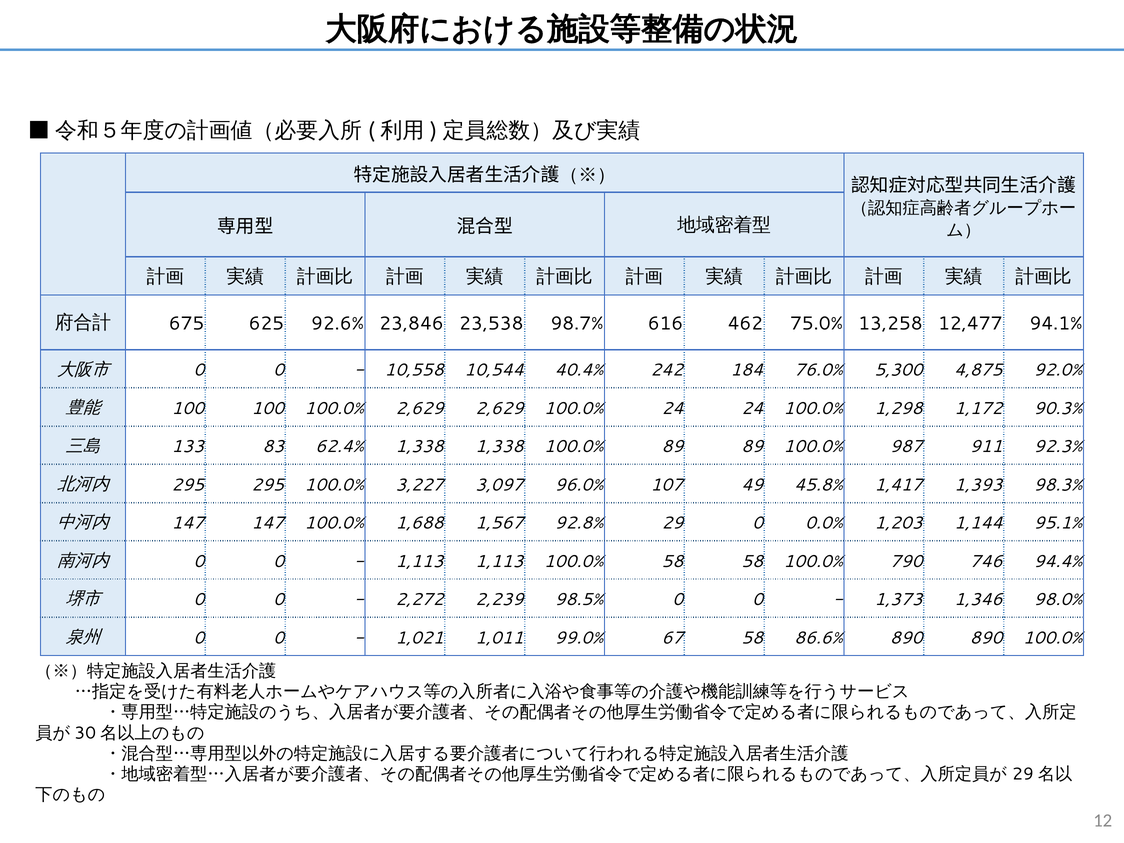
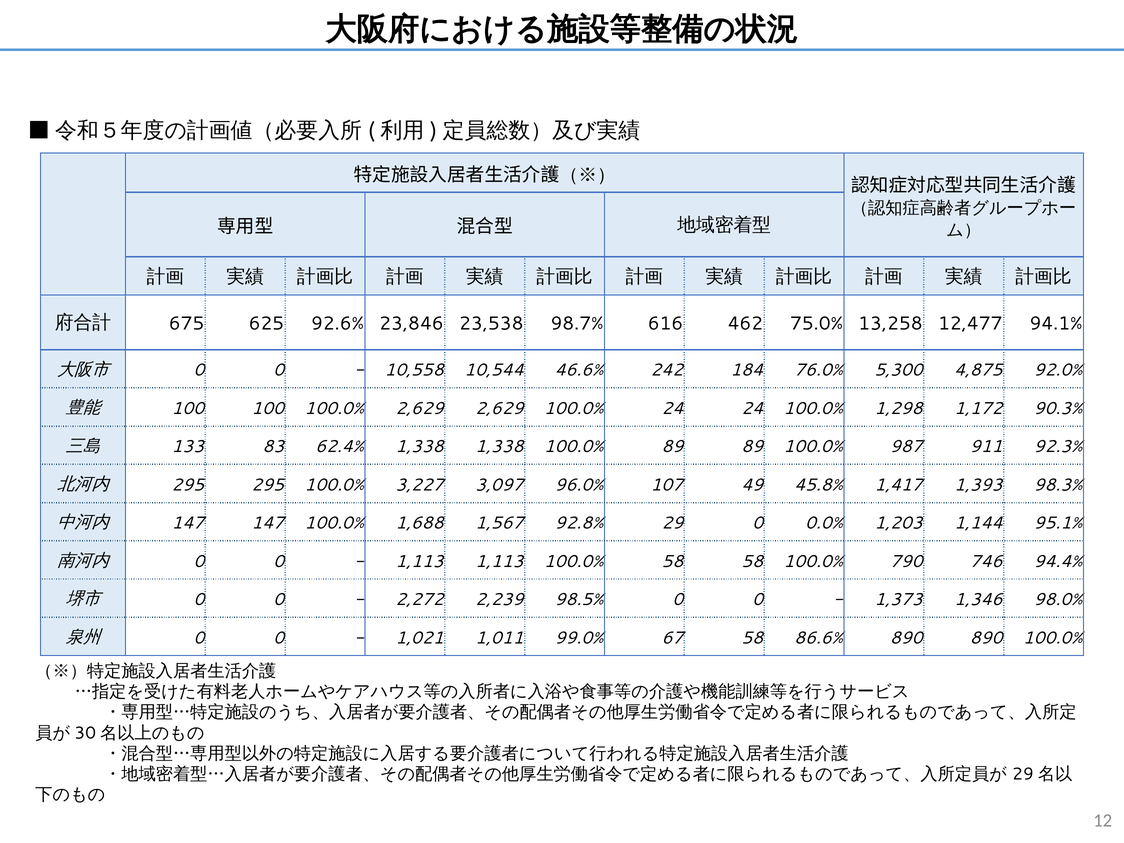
40.4%: 40.4% -> 46.6% (579, 370)
